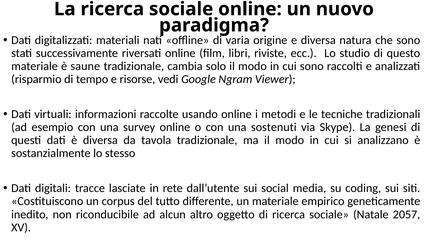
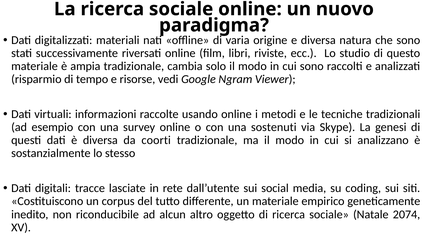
saune: saune -> ampia (85, 66)
tavola: tavola -> coorti (156, 140)
2057: 2057 -> 2074 (407, 214)
